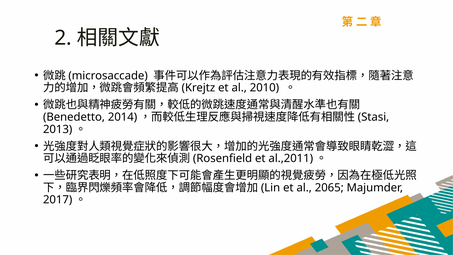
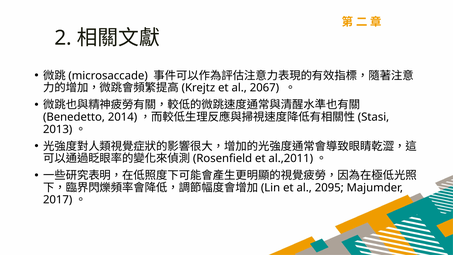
2010: 2010 -> 2067 (264, 88)
2065: 2065 -> 2095 (329, 188)
